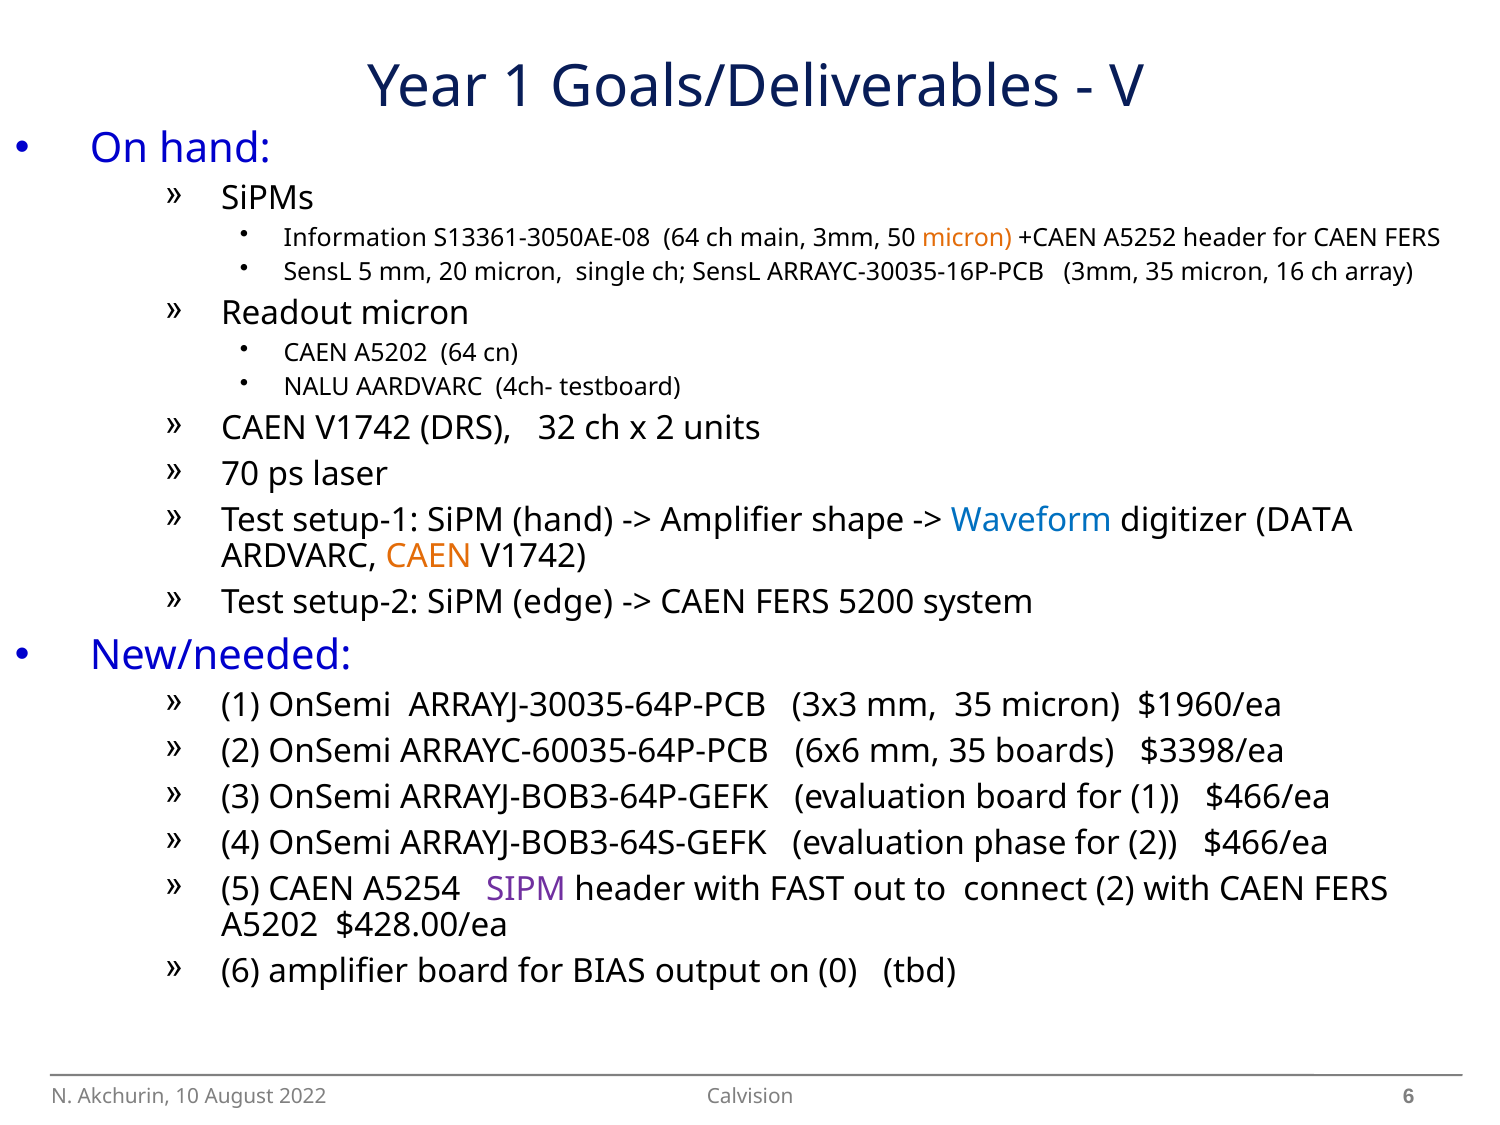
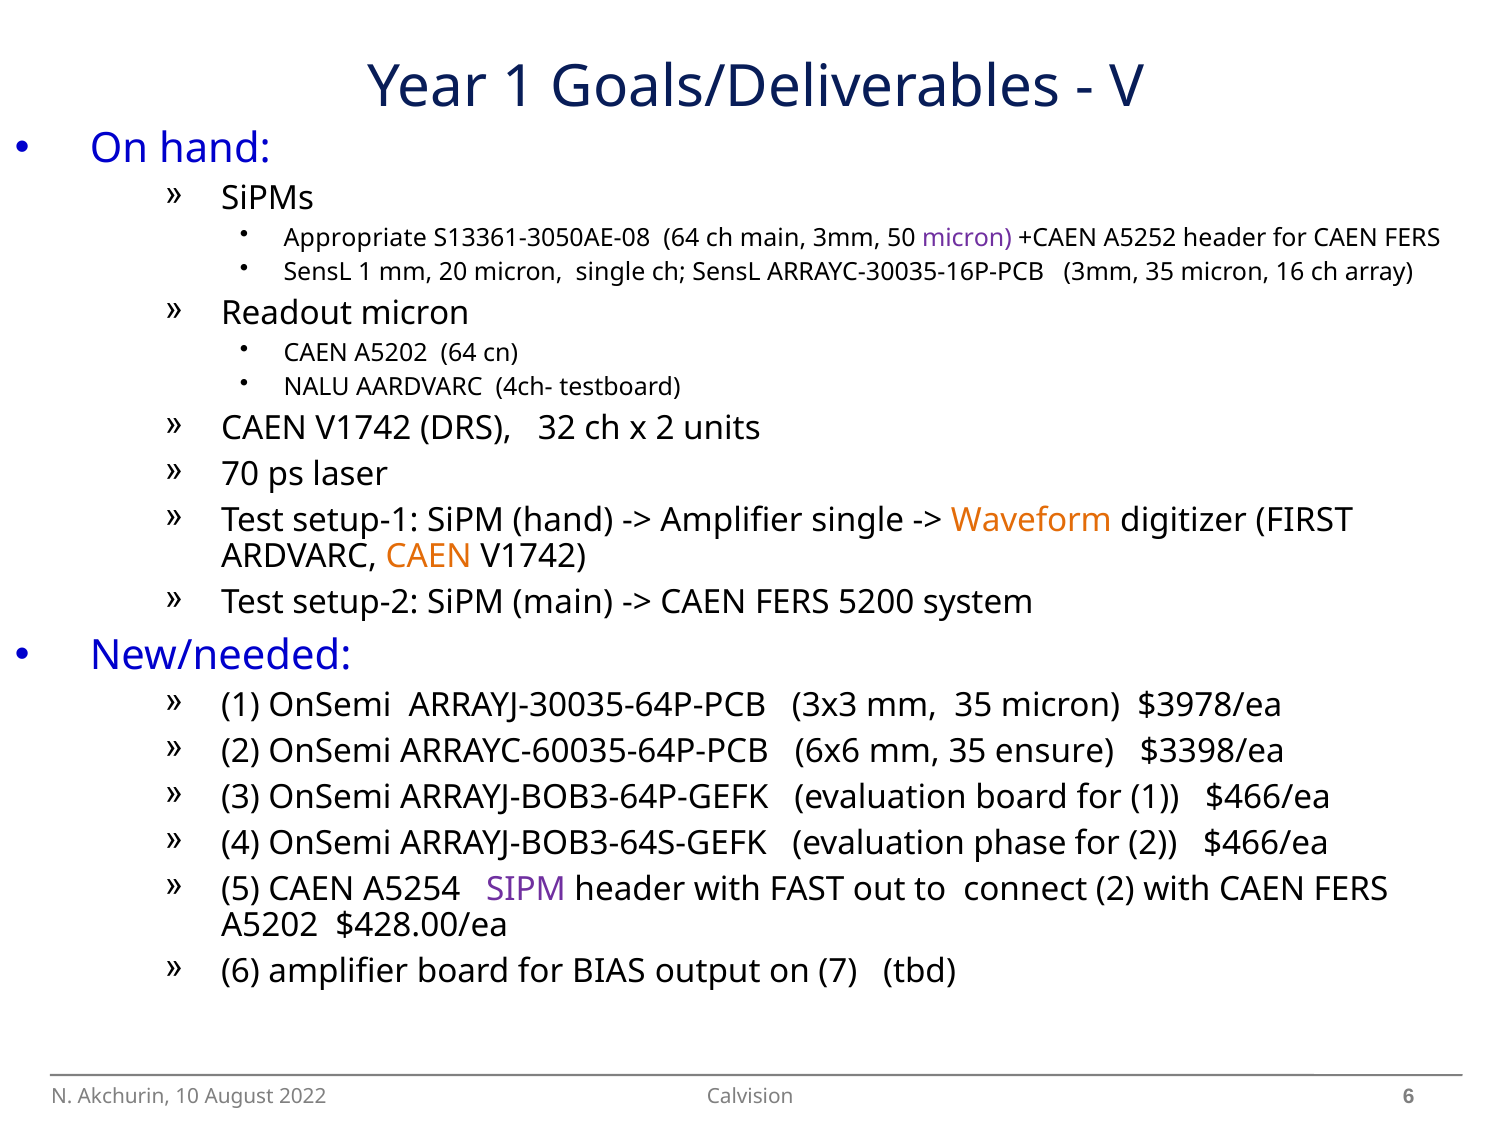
Information: Information -> Appropriate (355, 238)
micron colour: orange -> purple (967, 238)
SensL 5: 5 -> 1 (365, 272)
Amplifier shape: shape -> single (858, 521)
Waveform colour: blue -> orange (1031, 521)
DATA: DATA -> FIRST (1304, 521)
SiPM edge: edge -> main (563, 602)
$1960/ea: $1960/ea -> $3978/ea (1210, 706)
boards: boards -> ensure (1055, 752)
0: 0 -> 7 (838, 972)
